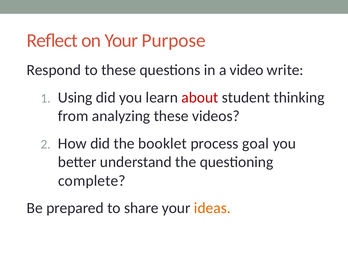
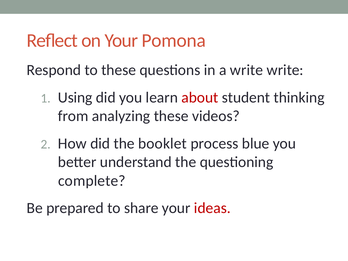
Purpose: Purpose -> Pomona (174, 41)
a video: video -> write (247, 70)
goal: goal -> blue (256, 144)
ideas colour: orange -> red (212, 208)
